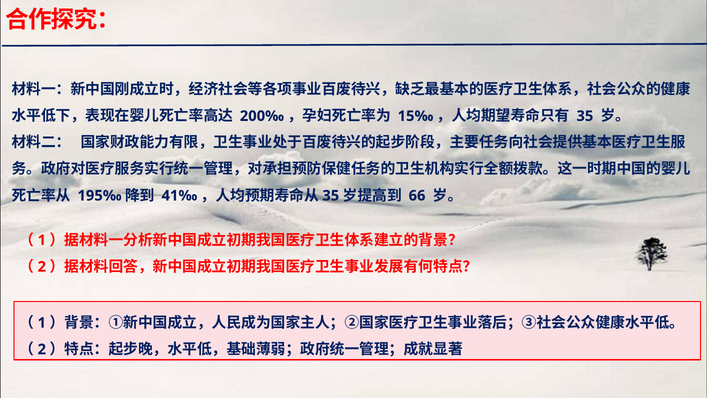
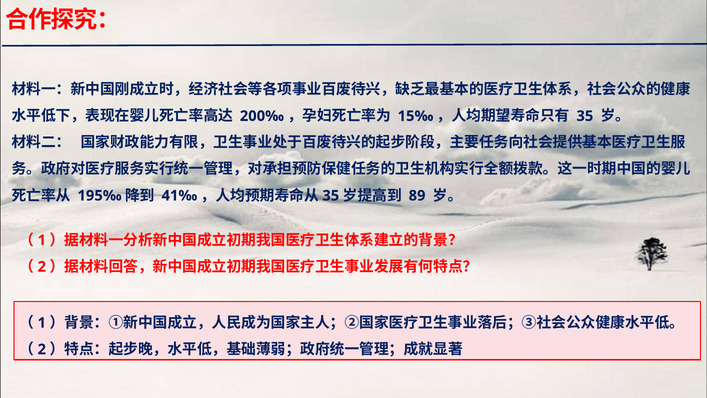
66: 66 -> 89 (417, 196)
